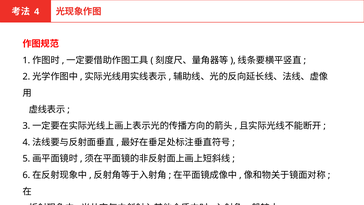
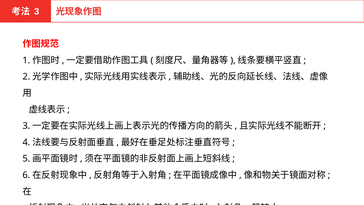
4: 4 -> 3 (37, 12)
